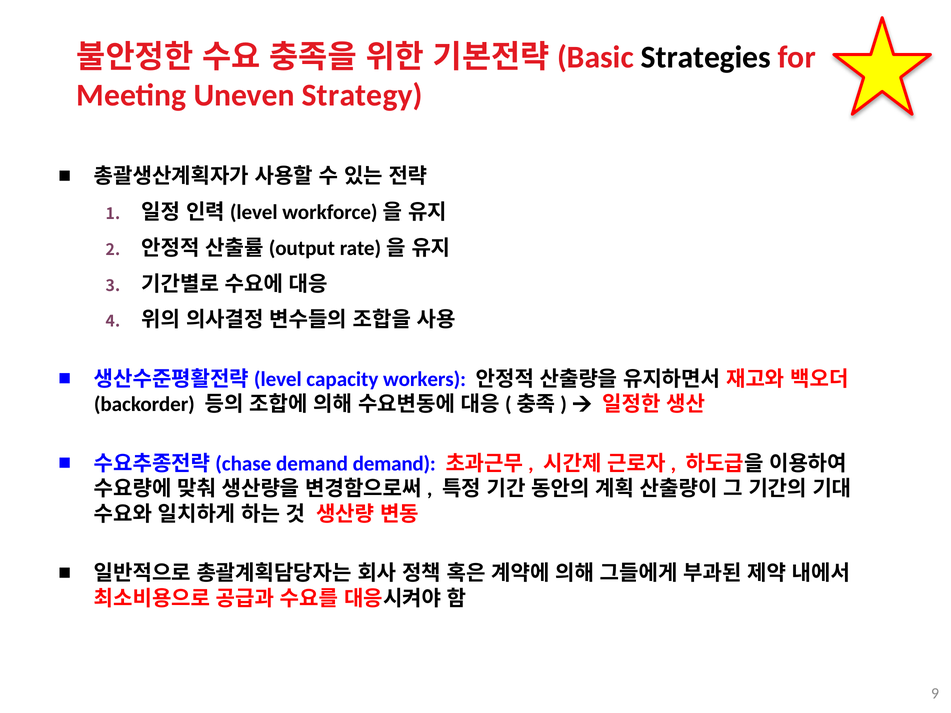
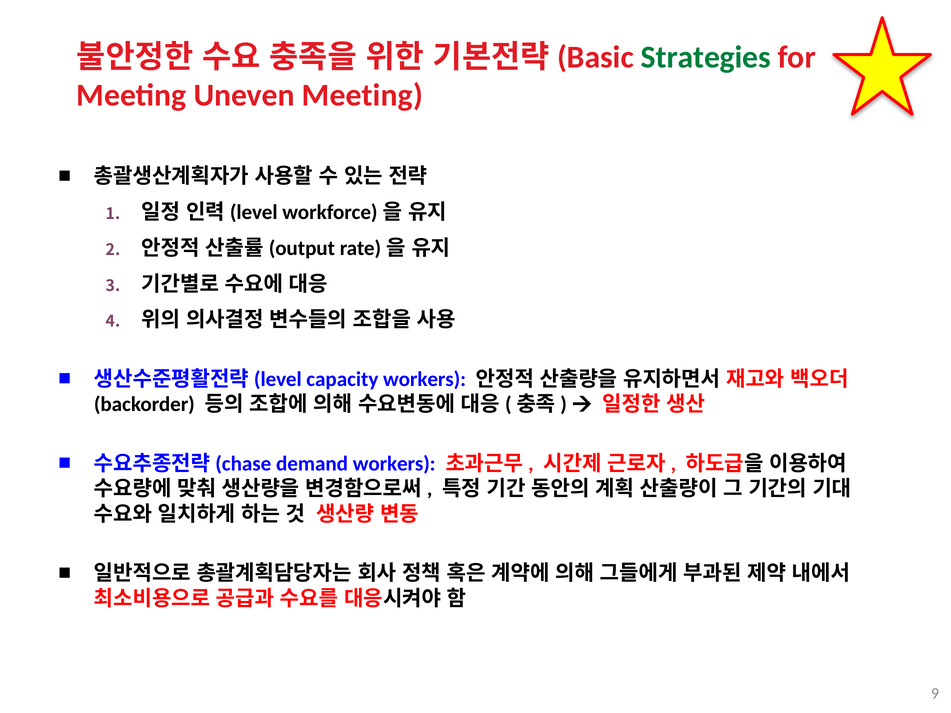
Strategies colour: black -> green (706, 57)
Uneven Strategy: Strategy -> Meeting (362, 95)
demand demand: demand -> workers (394, 464)
